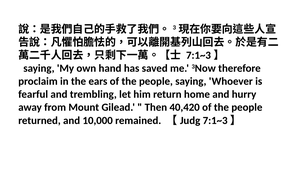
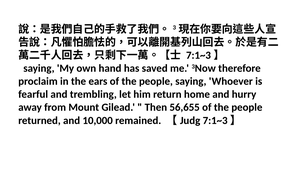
40,420: 40,420 -> 56,655 (185, 107)
